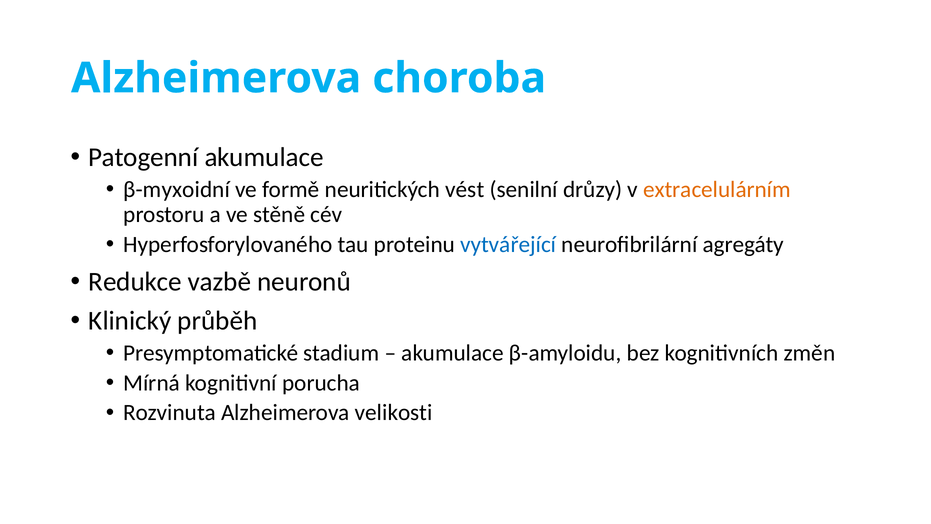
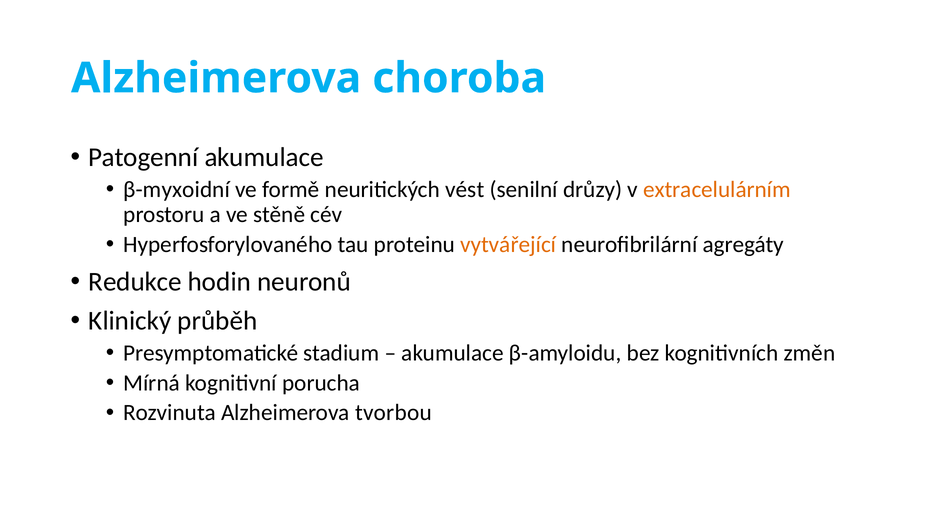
vytvářející colour: blue -> orange (508, 245)
vazbě: vazbě -> hodin (219, 281)
velikosti: velikosti -> tvorbou (394, 413)
